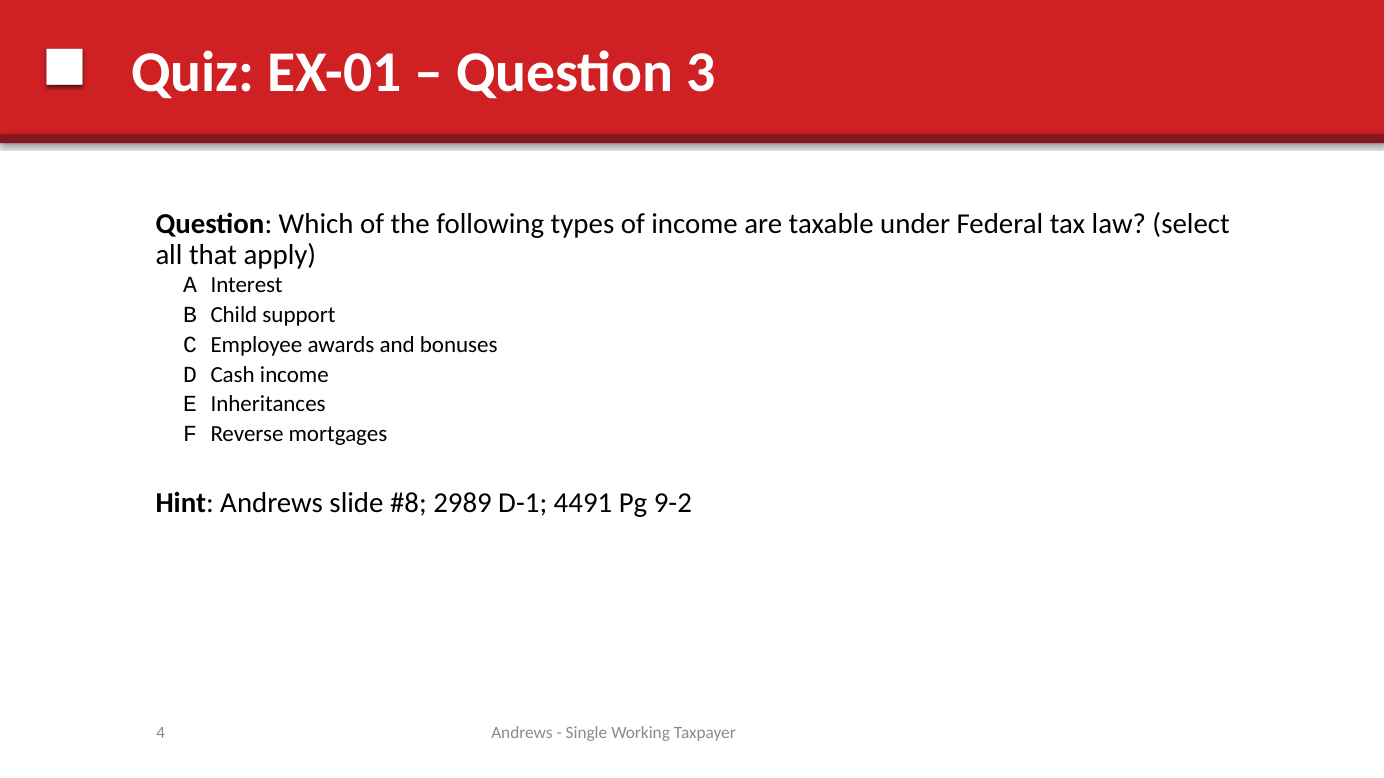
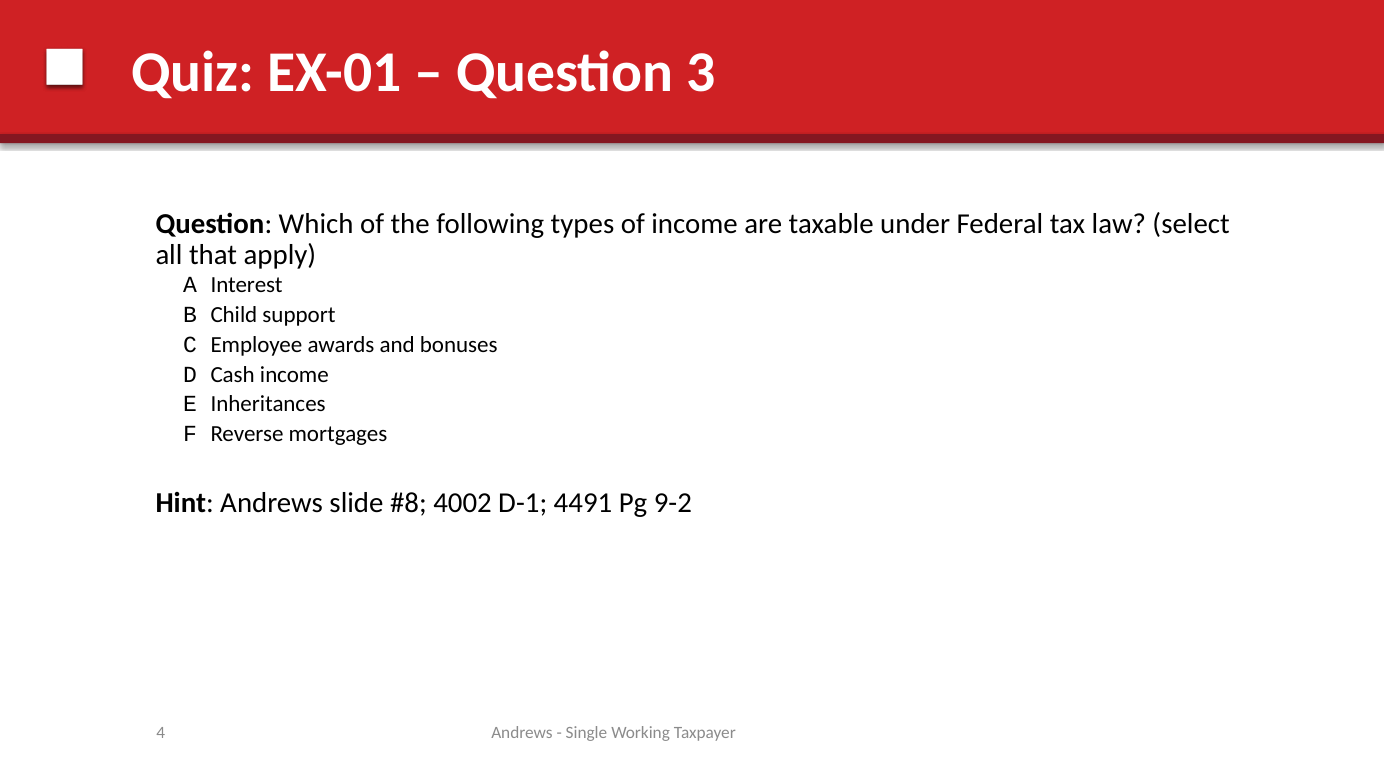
2989: 2989 -> 4002 (462, 503)
